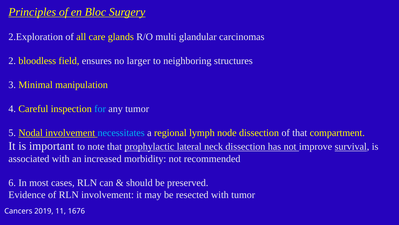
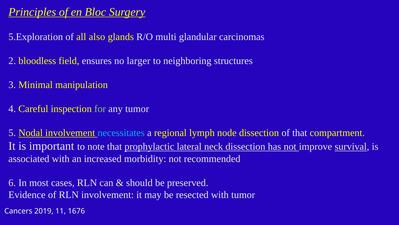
2.Exploration: 2.Exploration -> 5.Exploration (36, 37)
care: care -> also (97, 37)
for colour: light blue -> light green (100, 109)
